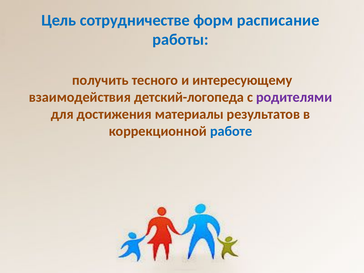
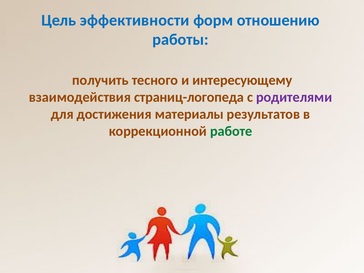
сотрудничестве: сотрудничестве -> эффективности (135, 20)
расписание: расписание -> отношению (278, 20)
детский-логопеда: детский-логопеда -> страниц-логопеда (189, 97)
работе colour: blue -> green (231, 131)
